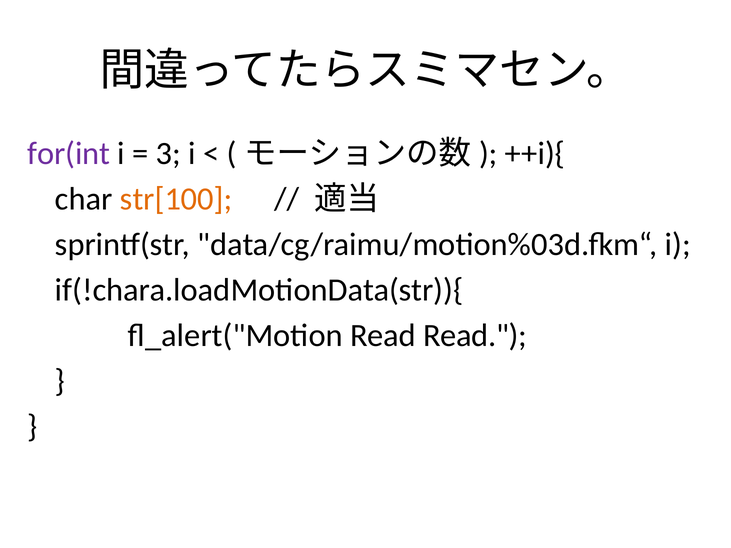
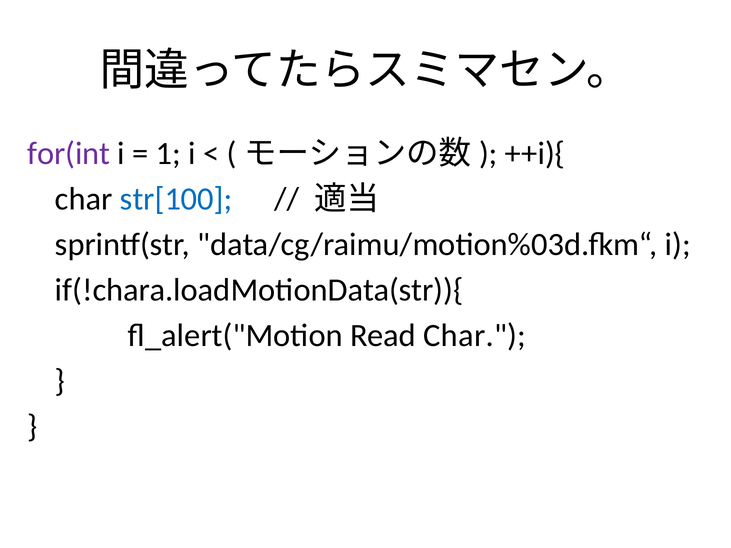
3: 3 -> 1 (168, 153)
str[100 colour: orange -> blue (176, 199)
Read Read: Read -> Char (475, 335)
